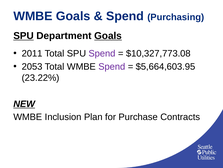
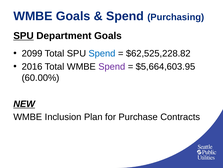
Goals underline: present -> none (108, 36)
2011: 2011 -> 2099 (32, 53)
Spend colour: purple -> blue (102, 53)
$10,327,773.08: $10,327,773.08 -> $62,525,228.82 (158, 53)
2053: 2053 -> 2016 (32, 66)
23.22%: 23.22% -> 60.00% (41, 77)
